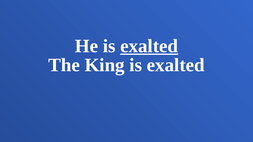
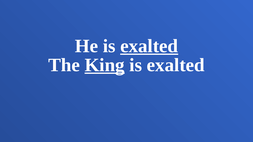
King underline: none -> present (105, 65)
